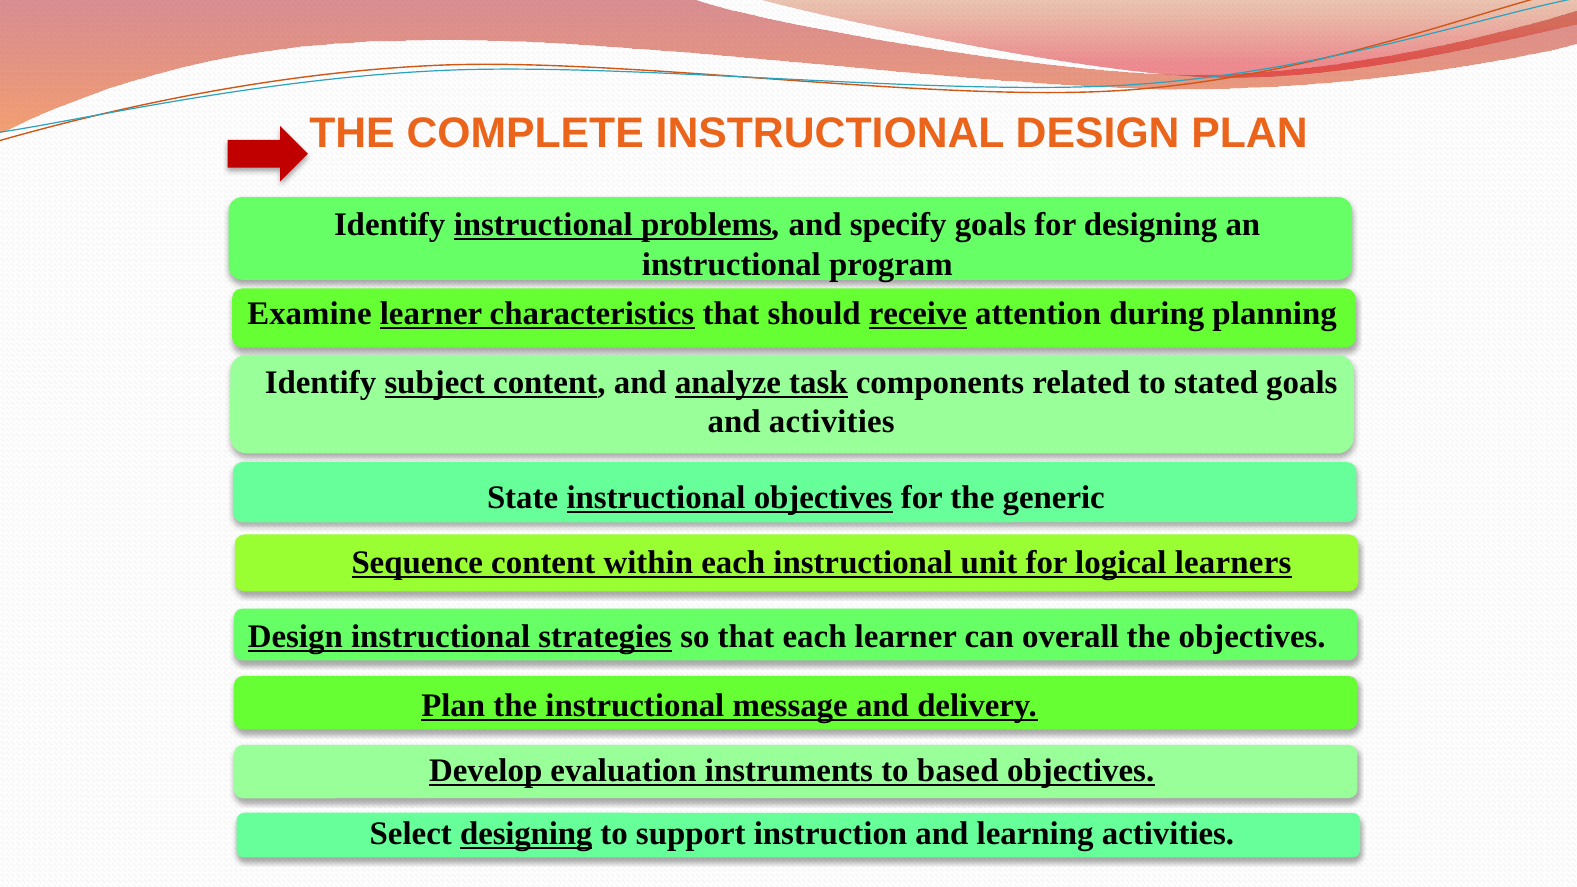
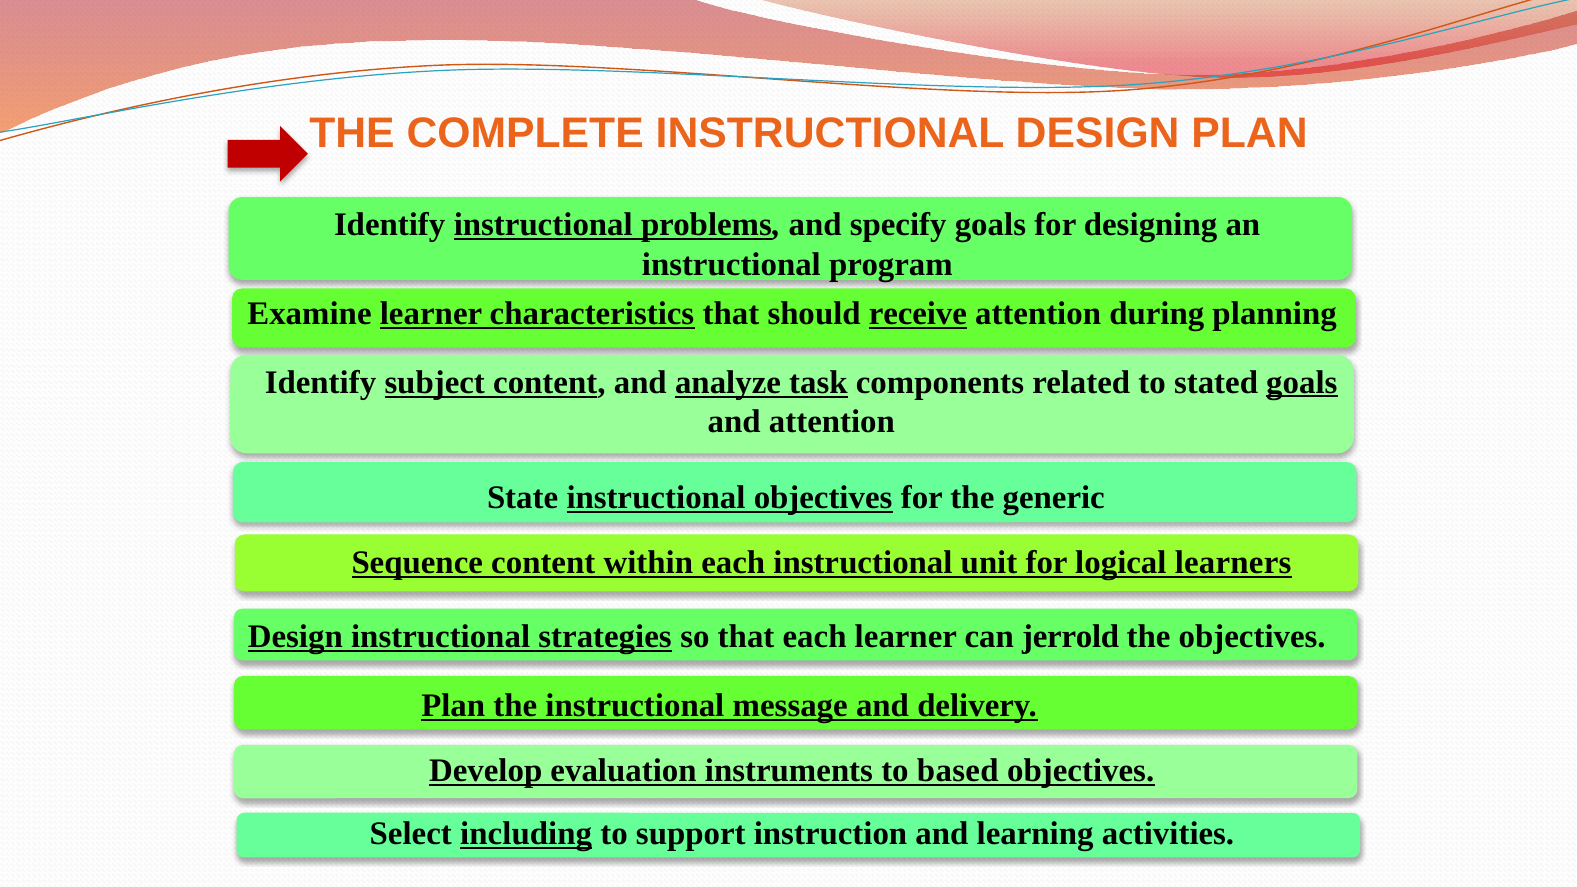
goals underline: none -> present (1302, 382)
and activities: activities -> attention (832, 422)
overall: overall -> jerrold (1071, 636)
Select designing: designing -> including (526, 834)
